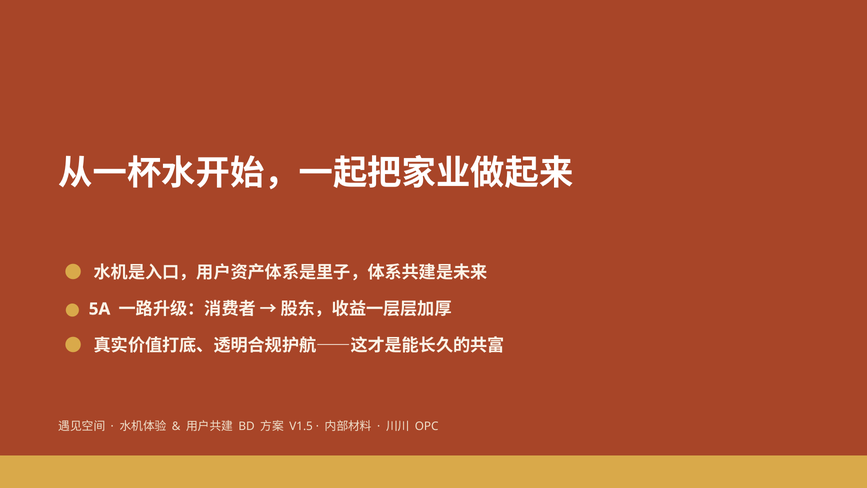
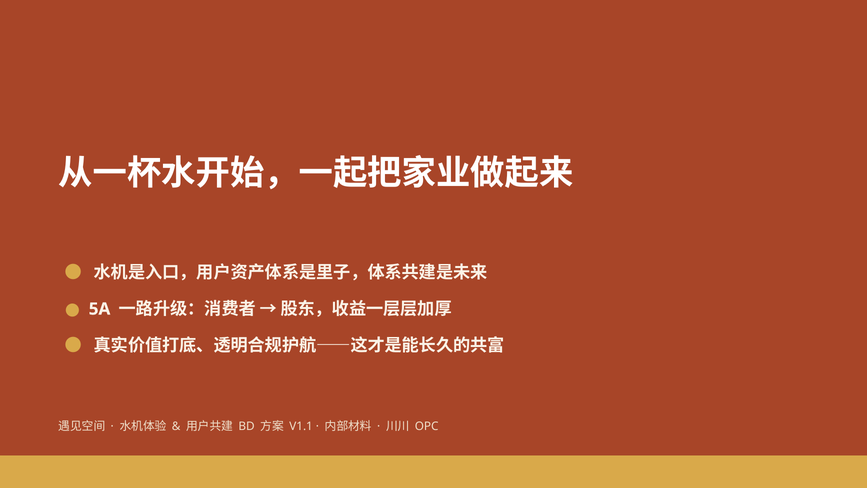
V1.5: V1.5 -> V1.1 (301, 426)
